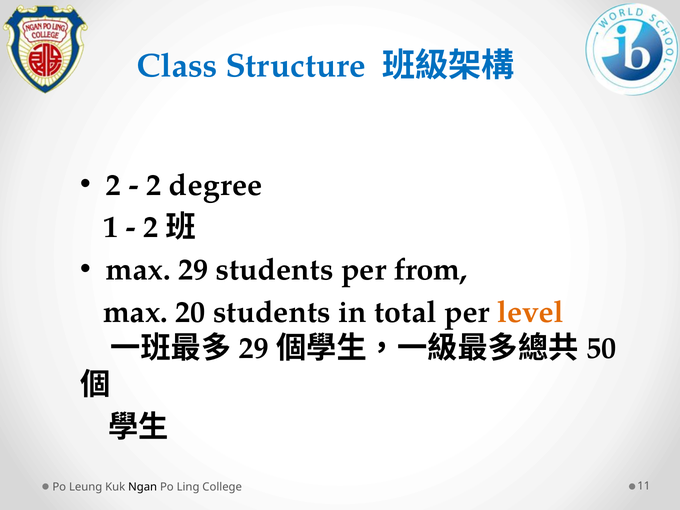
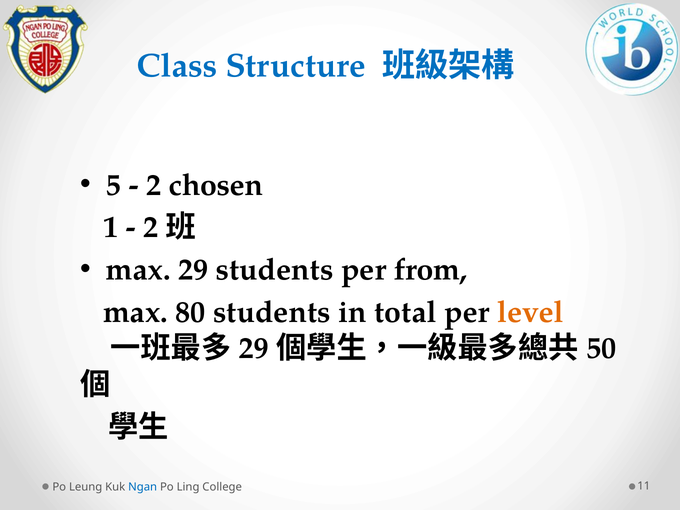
2: 2 -> 5 (114, 185)
degree: degree -> chosen (216, 185)
20: 20 -> 80 (190, 312)
Ngan colour: black -> blue (143, 487)
